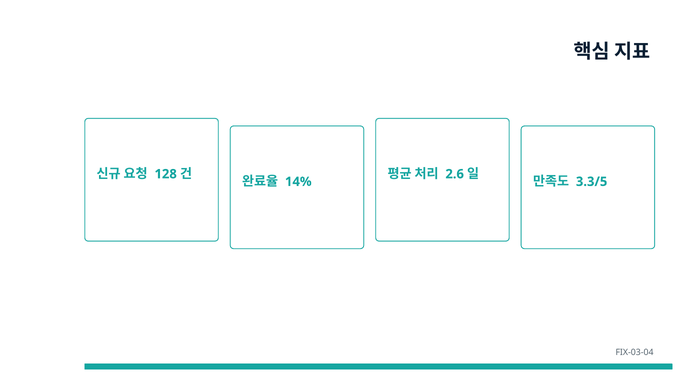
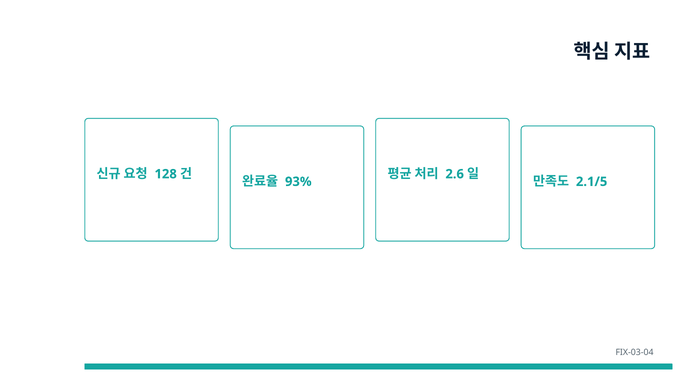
14%: 14% -> 93% (298, 182)
3.3/5: 3.3/5 -> 2.1/5 (592, 182)
